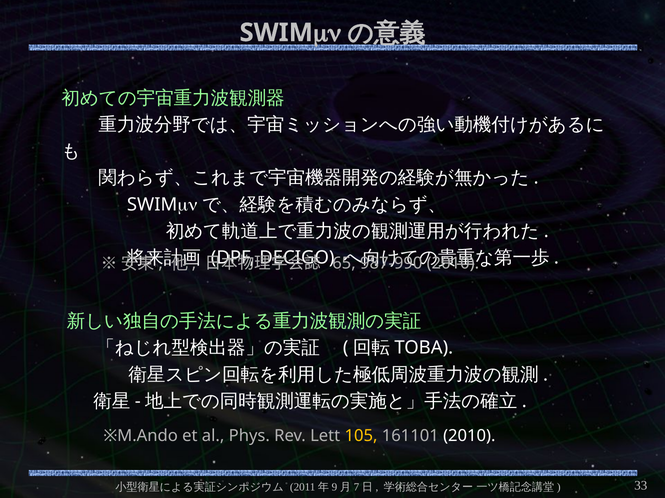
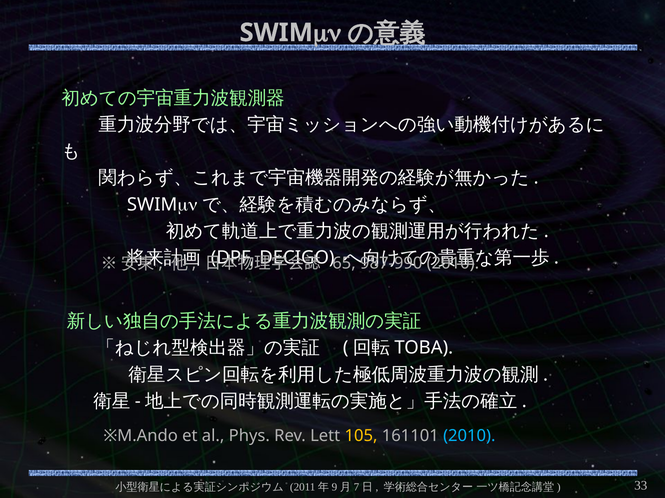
2010 colour: white -> light blue (469, 437)
